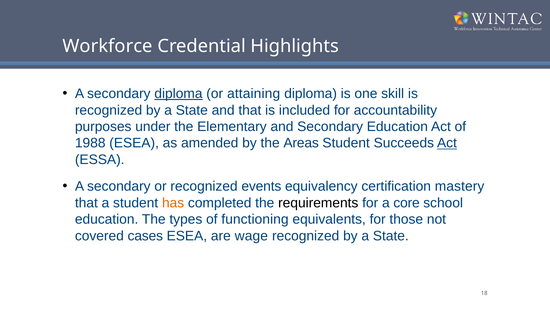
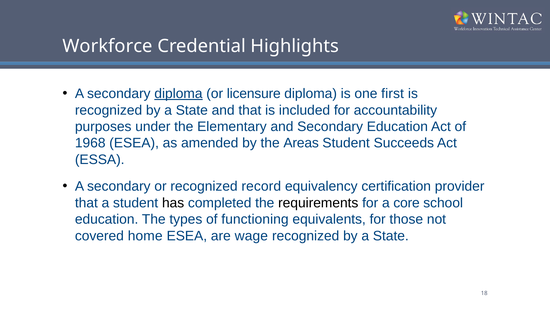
attaining: attaining -> licensure (254, 94)
skill: skill -> first (393, 94)
1988: 1988 -> 1968 (90, 143)
Act underline: present -> none (447, 143)
events: events -> record (261, 187)
mastery: mastery -> provider (460, 187)
has colour: orange -> black (173, 203)
cases: cases -> home (145, 236)
